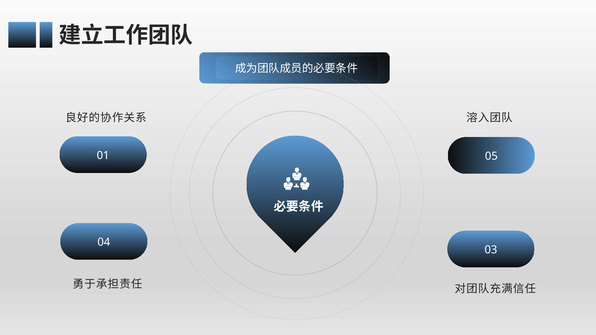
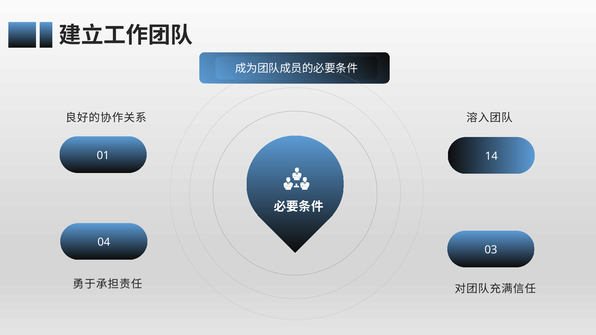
05: 05 -> 14 (491, 156)
